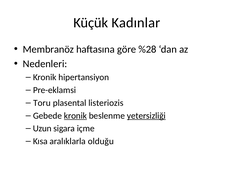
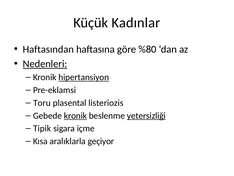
Membranöz: Membranöz -> Haftasından (48, 49)
%28: %28 -> %80 (147, 49)
Nedenleri underline: none -> present (45, 64)
hipertansiyon underline: none -> present (84, 77)
Uzun: Uzun -> Tipik (42, 128)
olduğu: olduğu -> geçiyor (101, 141)
